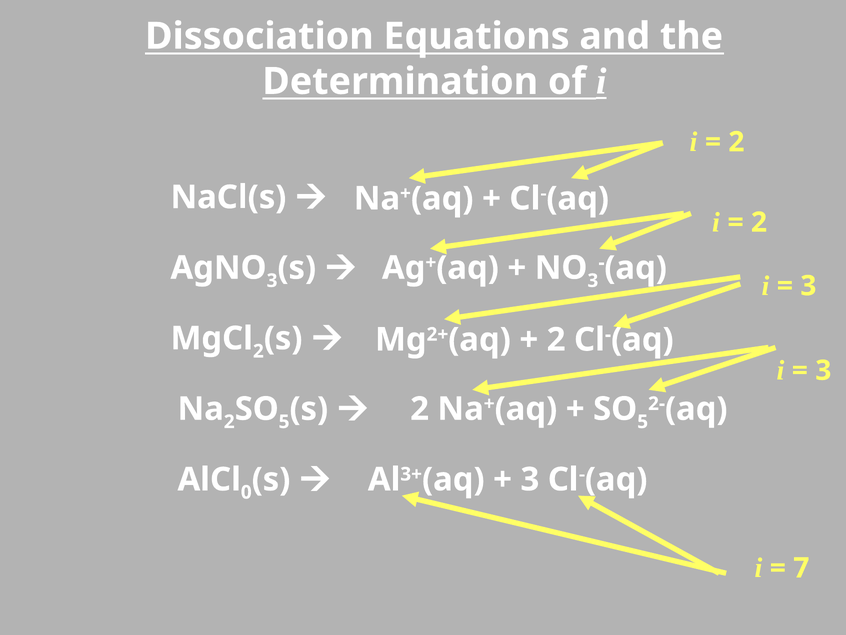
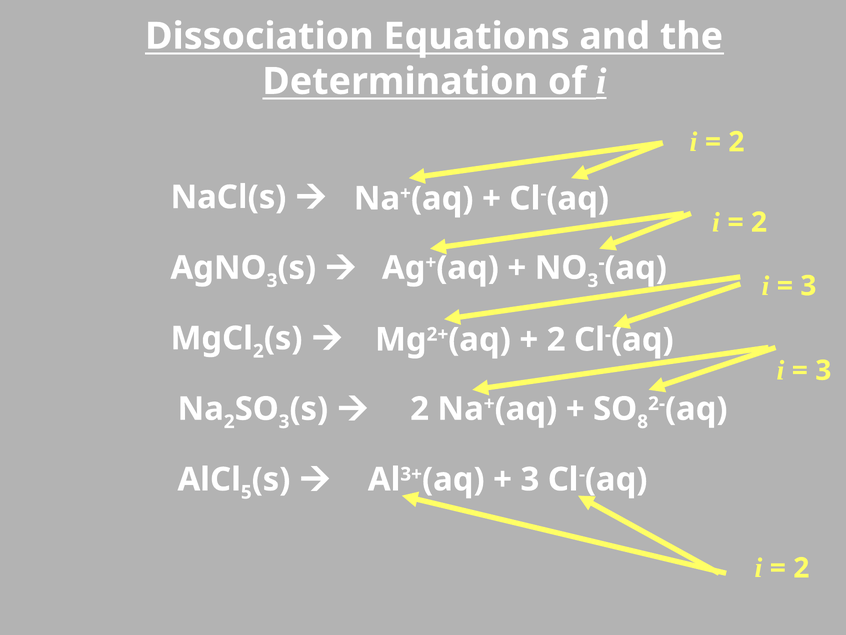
5: 5 -> 3 (284, 421)
5: 5 -> 8 (643, 421)
0: 0 -> 5 (246, 492)
7: 7 -> 2 (801, 568)
